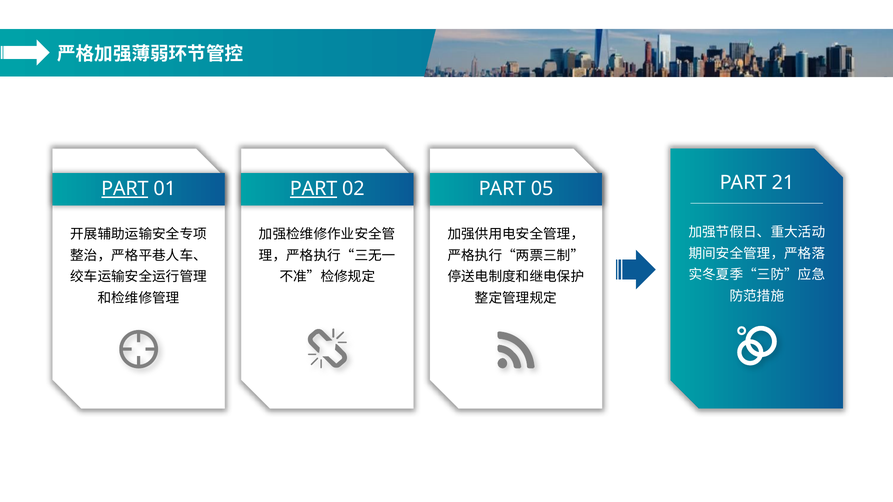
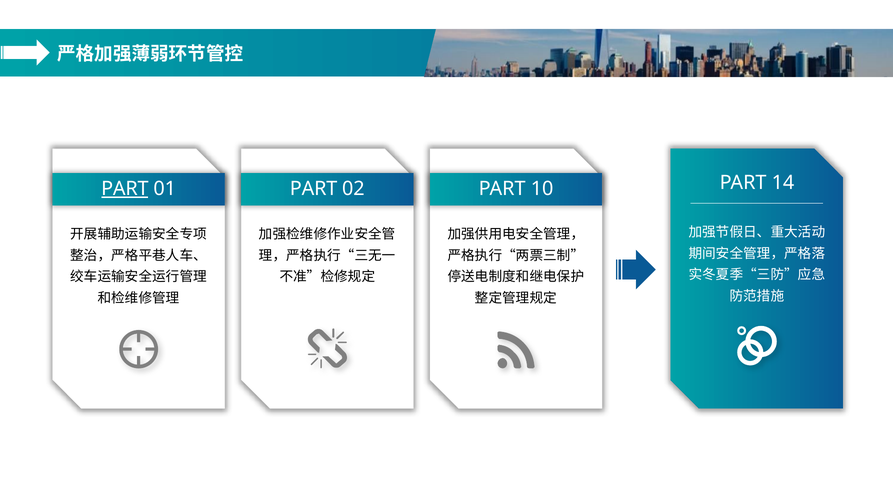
PART underline: present -> none (314, 189)
05: 05 -> 10 (542, 189)
21: 21 -> 14 (783, 183)
